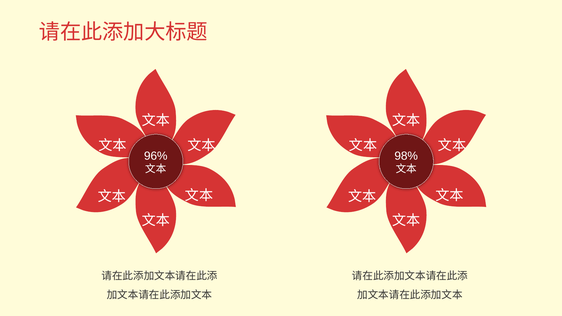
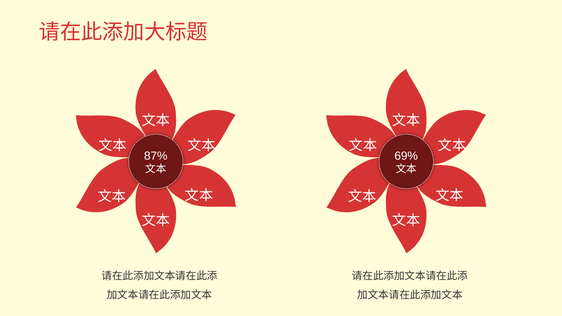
96%: 96% -> 87% (156, 156)
98%: 98% -> 69% (406, 156)
